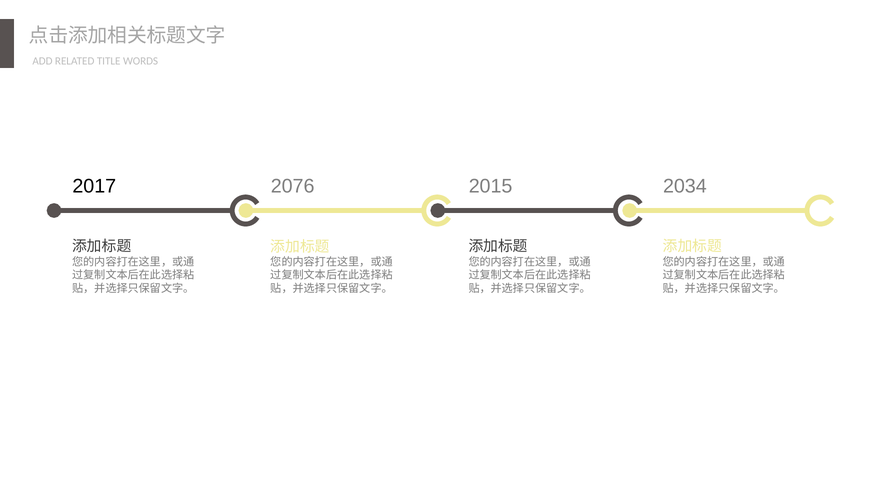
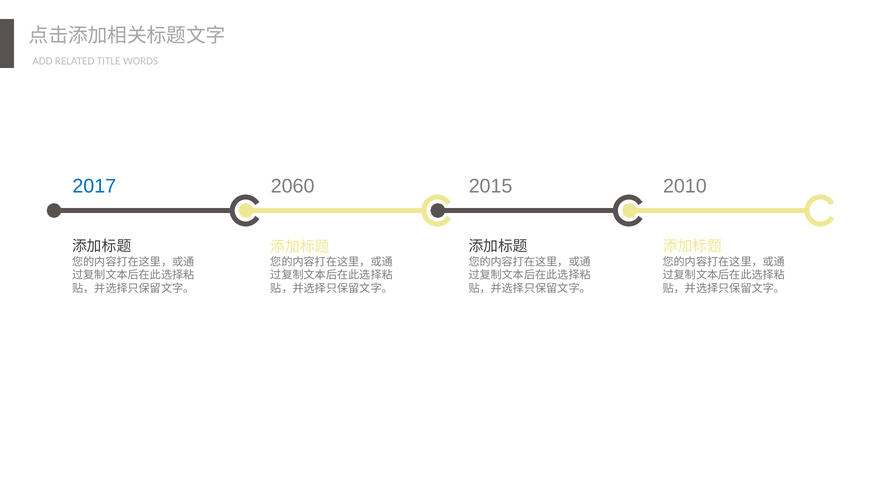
2017 colour: black -> blue (94, 186)
2034: 2034 -> 2010 (685, 186)
2076: 2076 -> 2060 (293, 186)
